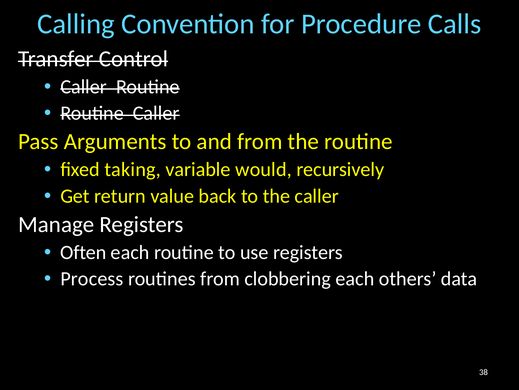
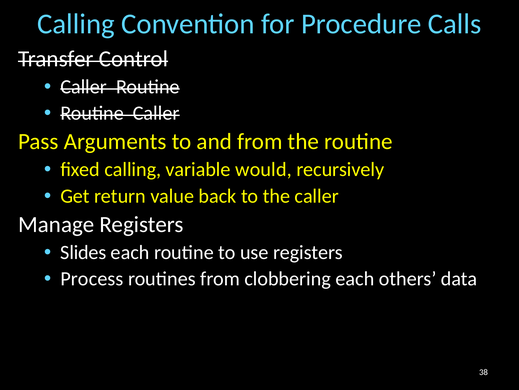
fixed taking: taking -> calling (133, 169)
Often: Often -> Slides (83, 252)
